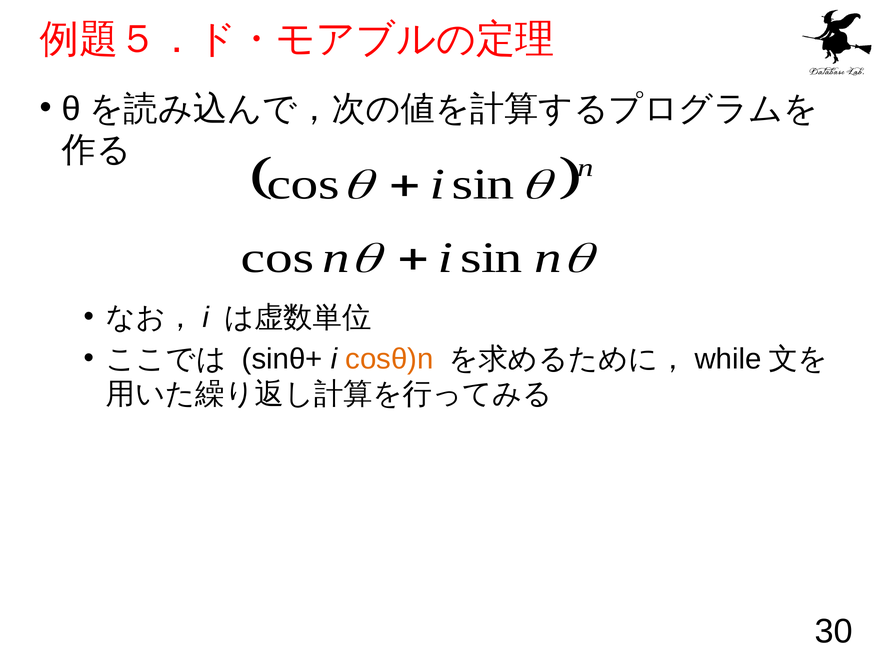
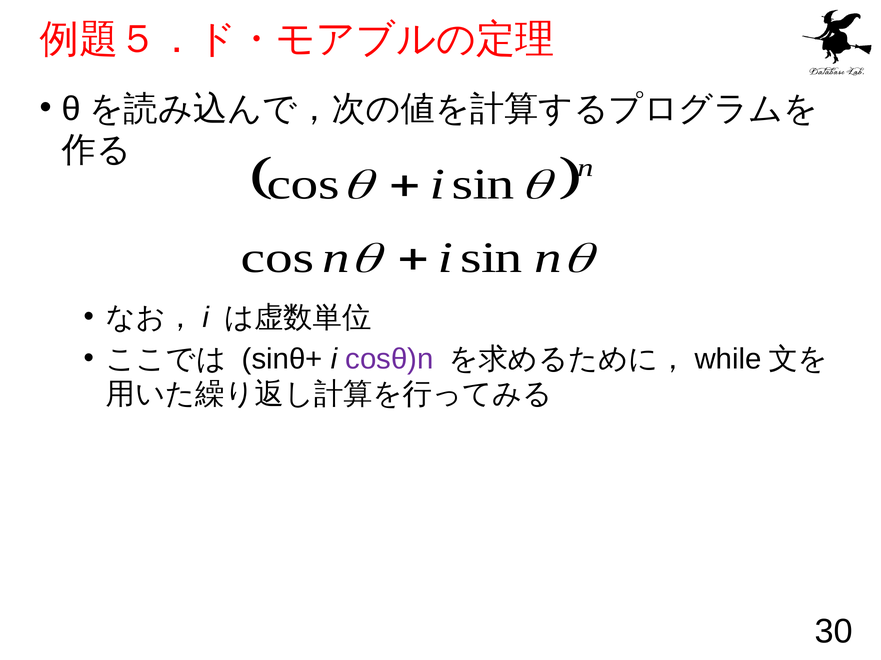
cosθ)n colour: orange -> purple (389, 359)
